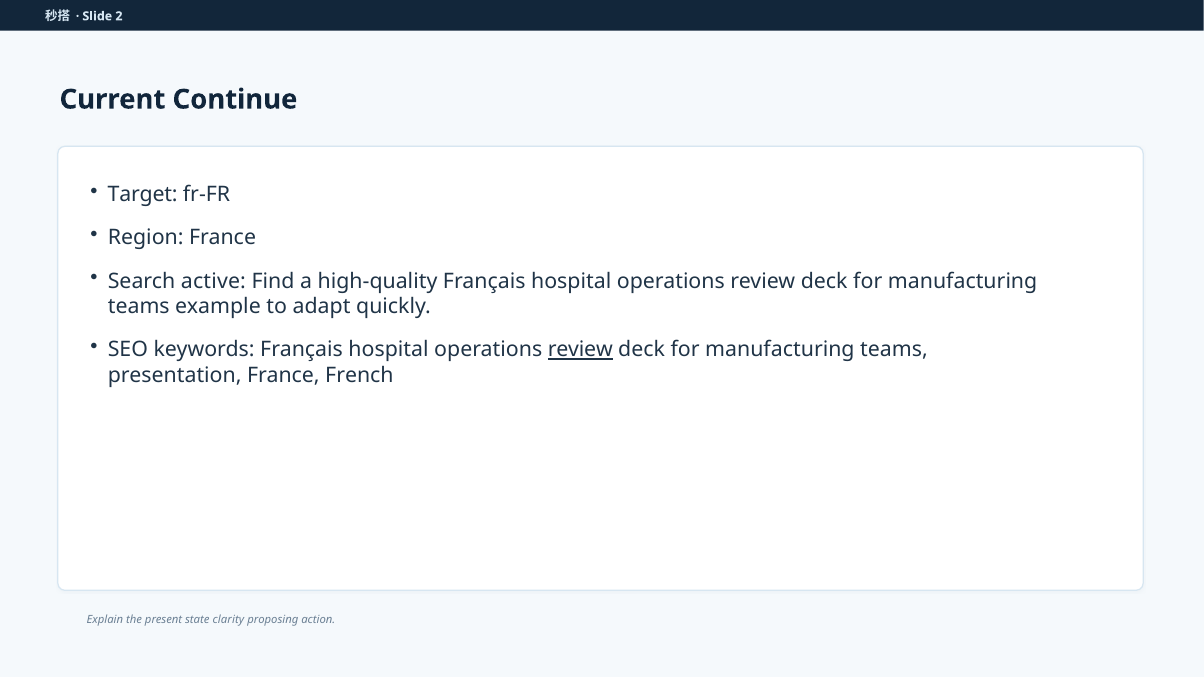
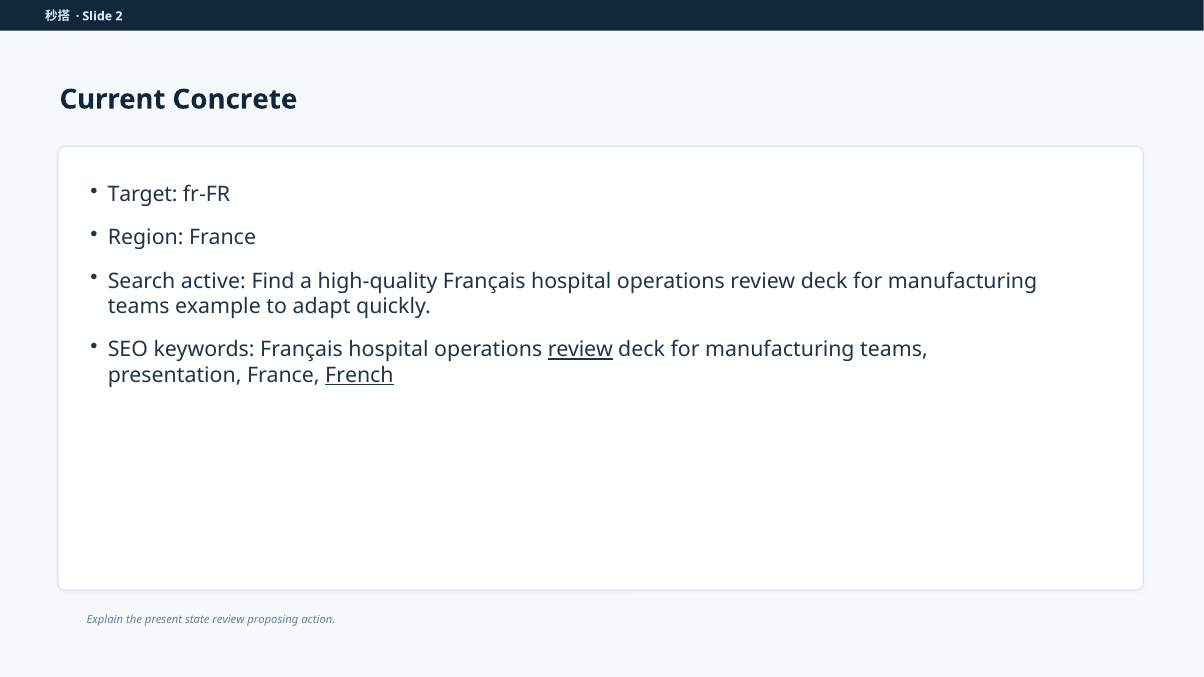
Continue: Continue -> Concrete (235, 99)
French underline: none -> present (359, 376)
state clarity: clarity -> review (229, 620)
